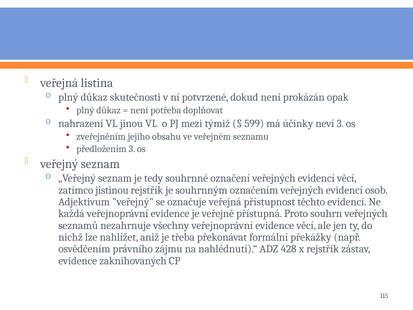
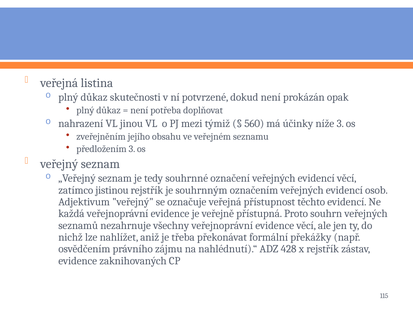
599: 599 -> 560 (254, 124)
neví: neví -> níže (325, 124)
